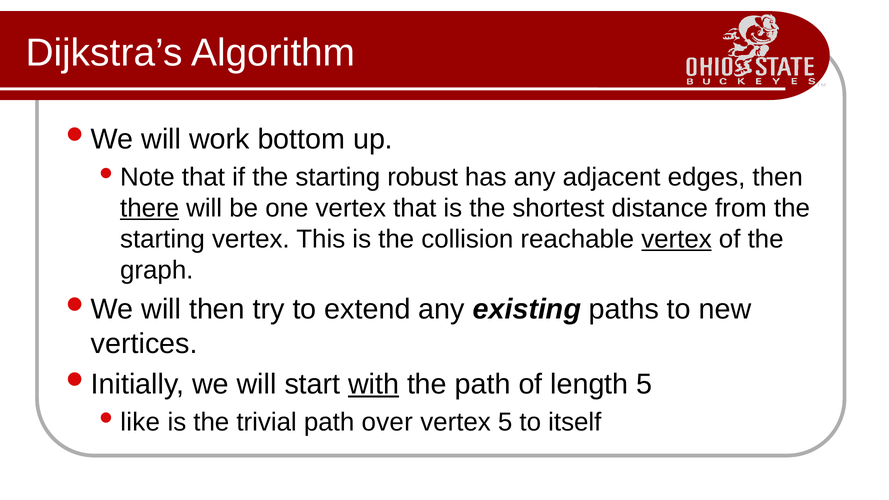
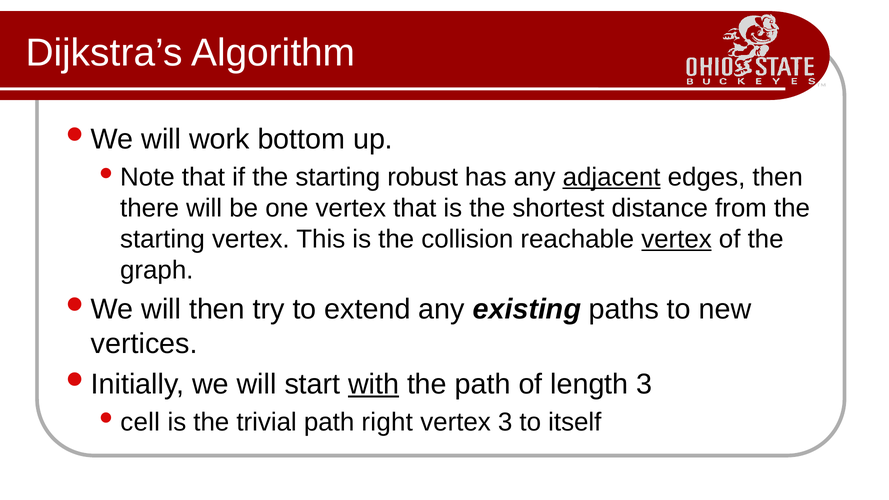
adjacent underline: none -> present (612, 177)
there underline: present -> none (150, 208)
length 5: 5 -> 3 (644, 384)
like: like -> cell (140, 422)
over: over -> right (387, 422)
vertex 5: 5 -> 3 (505, 422)
